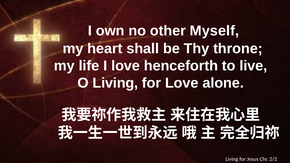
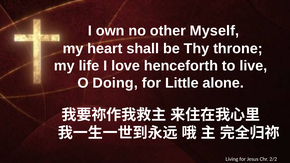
O Living: Living -> Doing (115, 83)
for Love: Love -> Little (182, 83)
